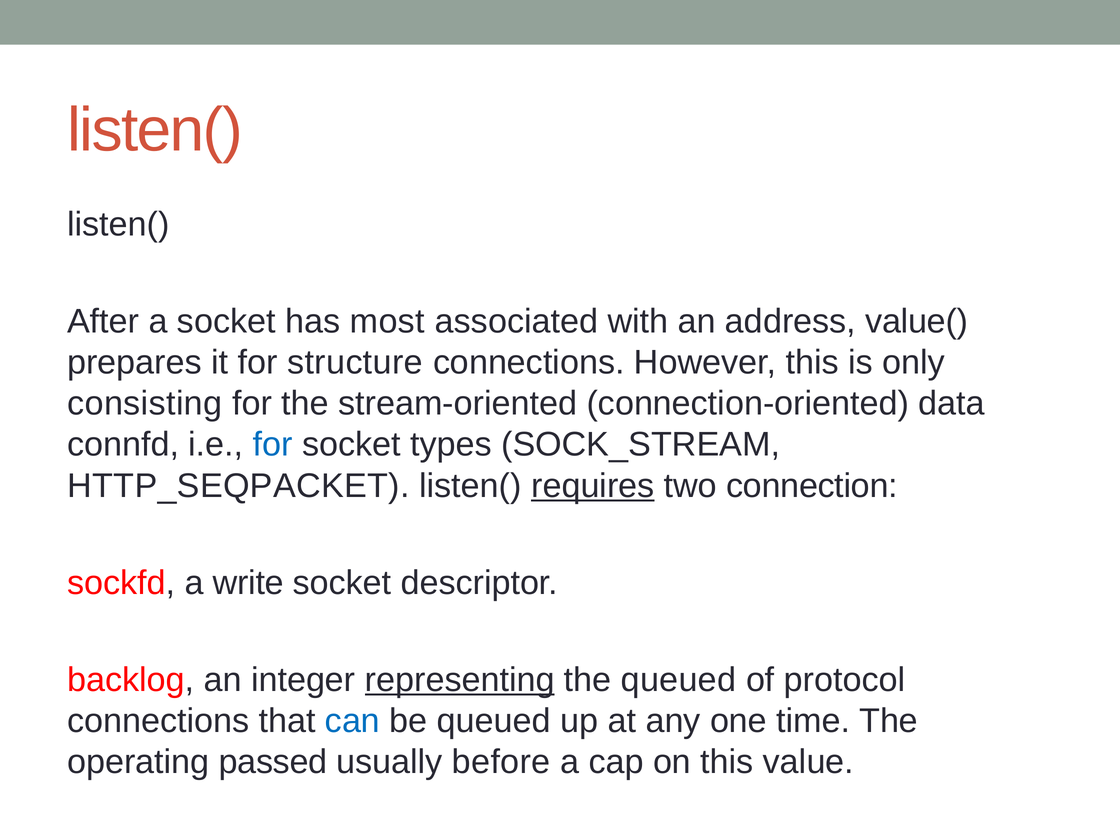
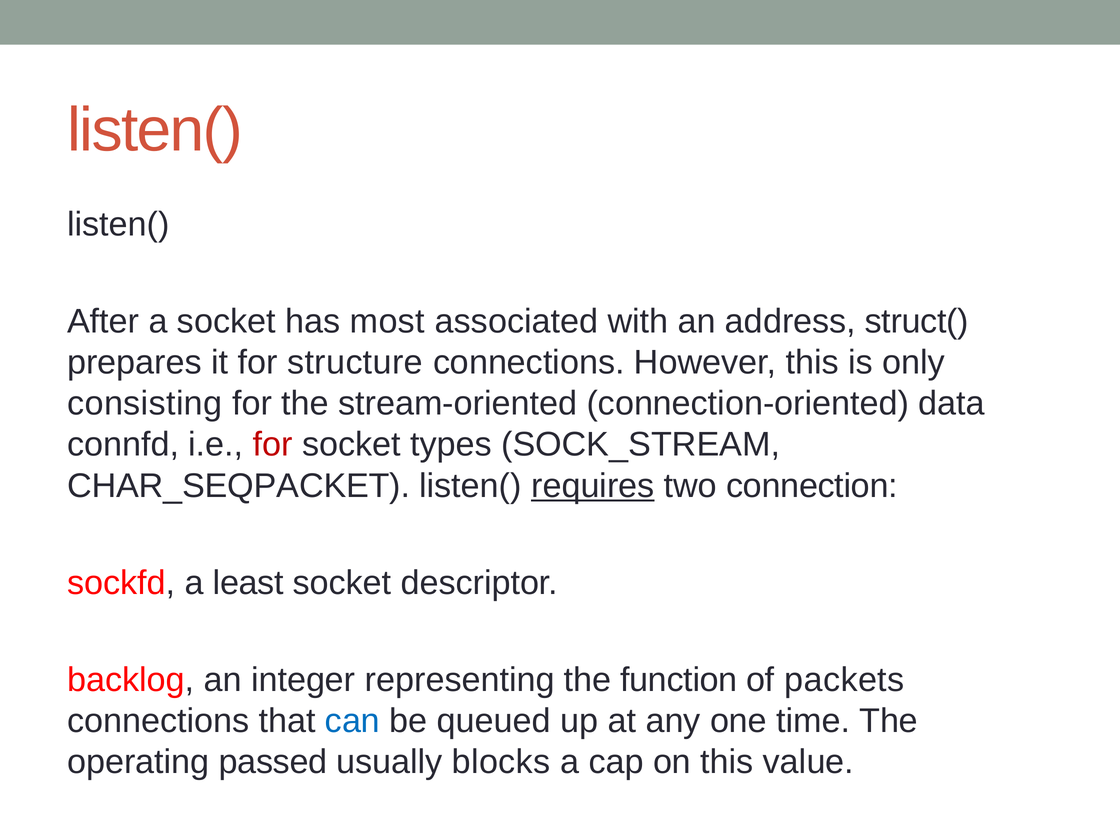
value(: value( -> struct( (917, 322)
for colour: blue -> red (273, 445)
HTTP_SEQPACKET: HTTP_SEQPACKET -> CHAR_SEQPACKET (239, 486)
write: write -> least (248, 583)
representing underline: present -> none (460, 680)
the queued: queued -> function (679, 680)
protocol: protocol -> packets (844, 680)
before: before -> blocks (501, 762)
